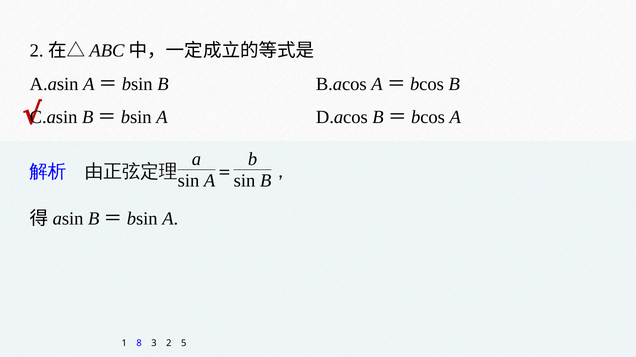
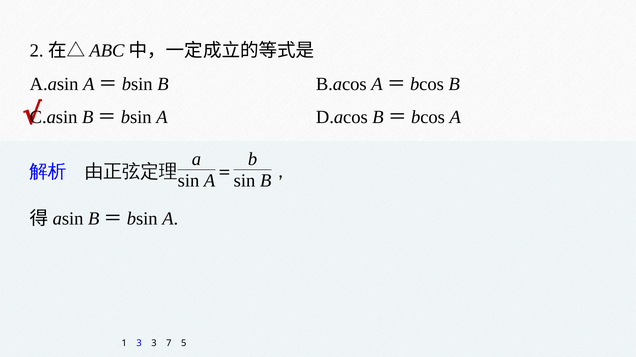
1 8: 8 -> 3 (139, 344)
3 2: 2 -> 7 (169, 344)
